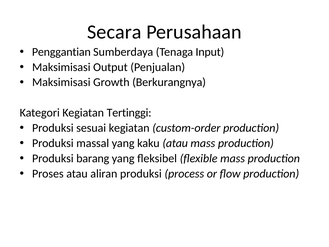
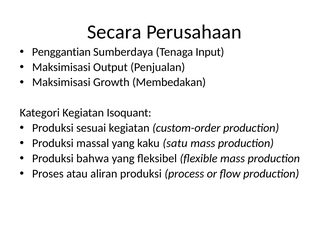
Berkurangnya: Berkurangnya -> Membedakan (169, 82)
Tertinggi: Tertinggi -> Isoquant (129, 113)
kaku atau: atau -> satu (175, 143)
barang: barang -> bahwa (93, 158)
